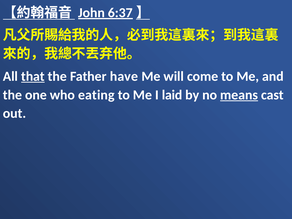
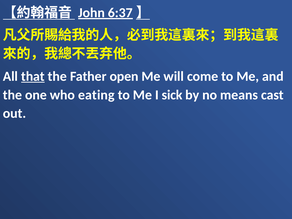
have: have -> open (124, 76)
laid: laid -> sick (172, 95)
means underline: present -> none (239, 95)
